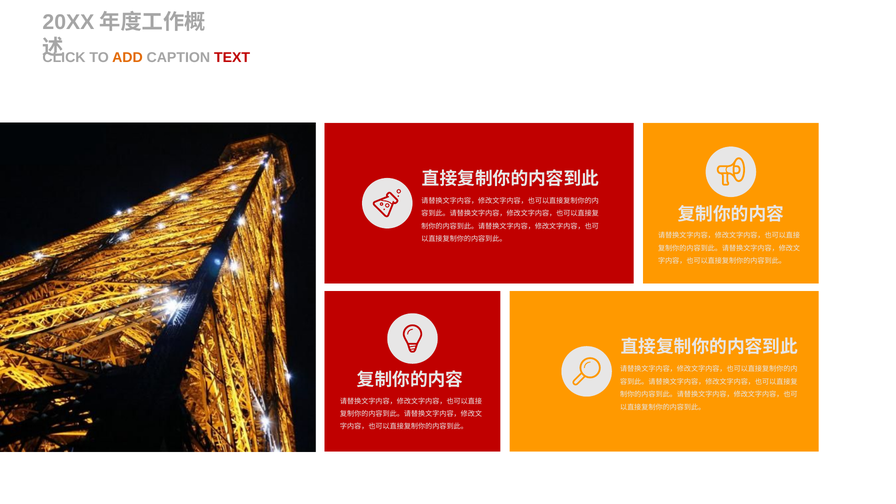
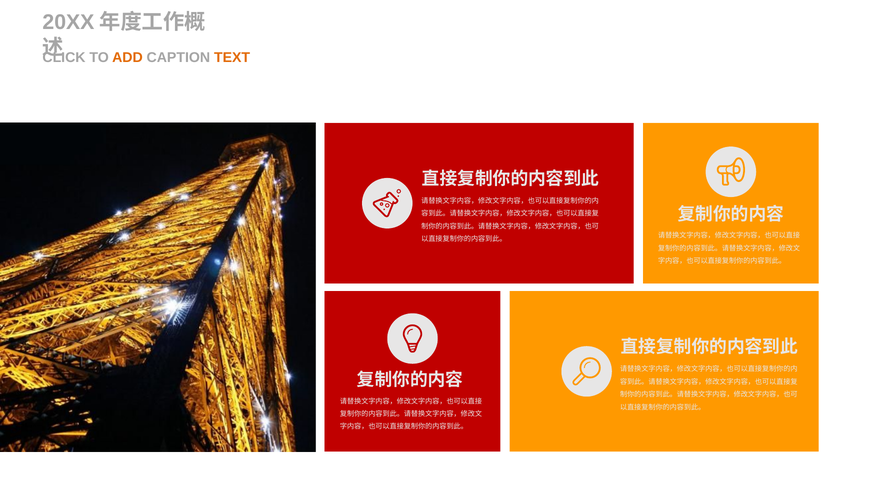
TEXT colour: red -> orange (232, 58)
